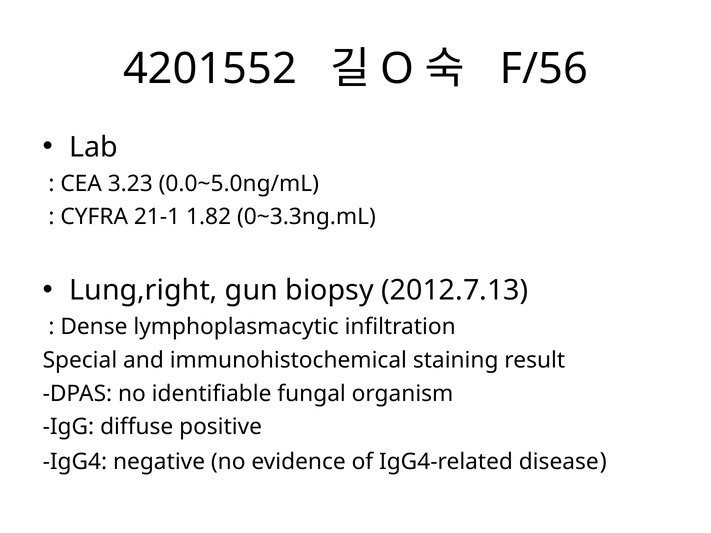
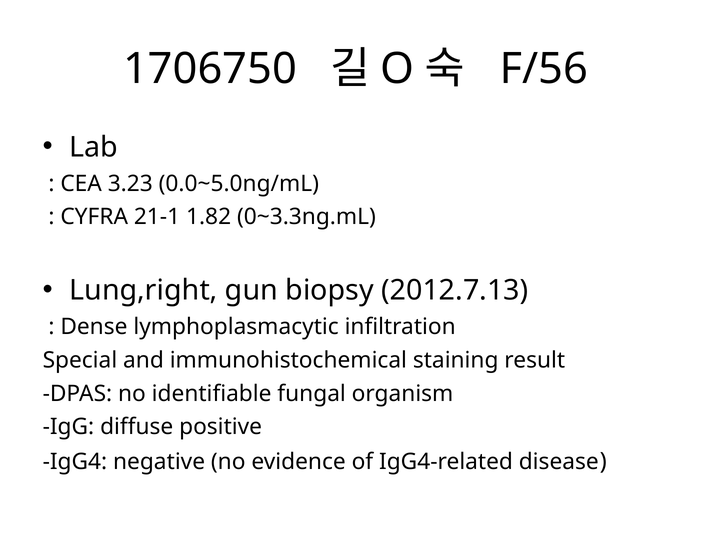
4201552: 4201552 -> 1706750 (210, 69)
